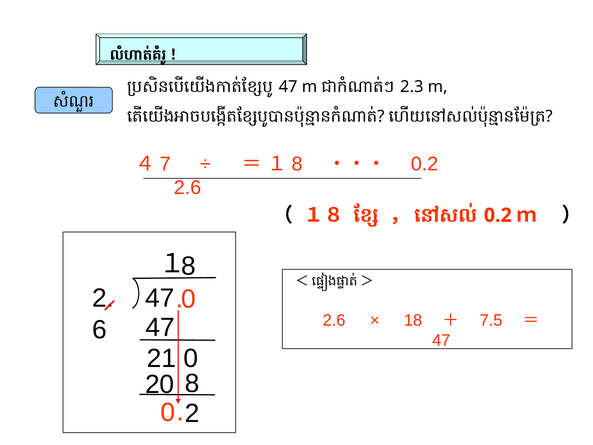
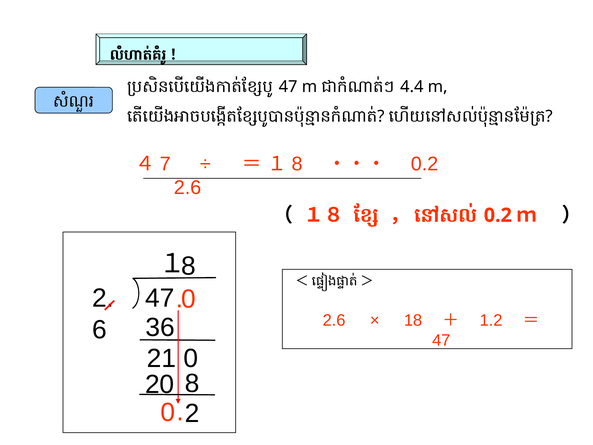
2.3: 2.3 -> 4.4 (412, 87)
7.5: 7.5 -> 1.2 (491, 320)
47: 47 -> 36 (160, 327)
